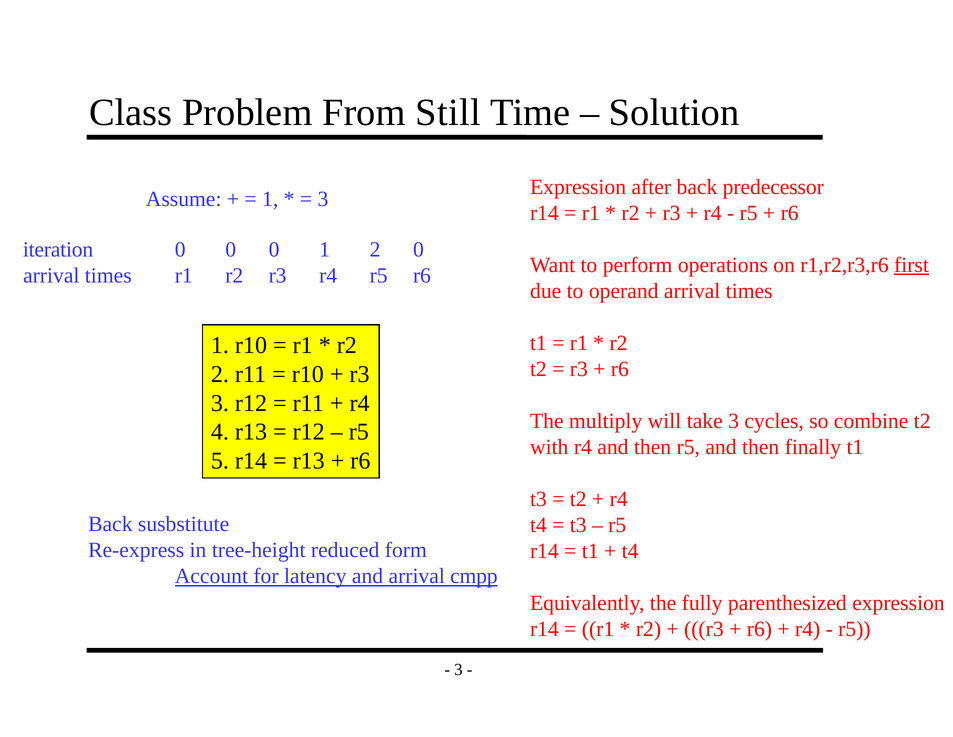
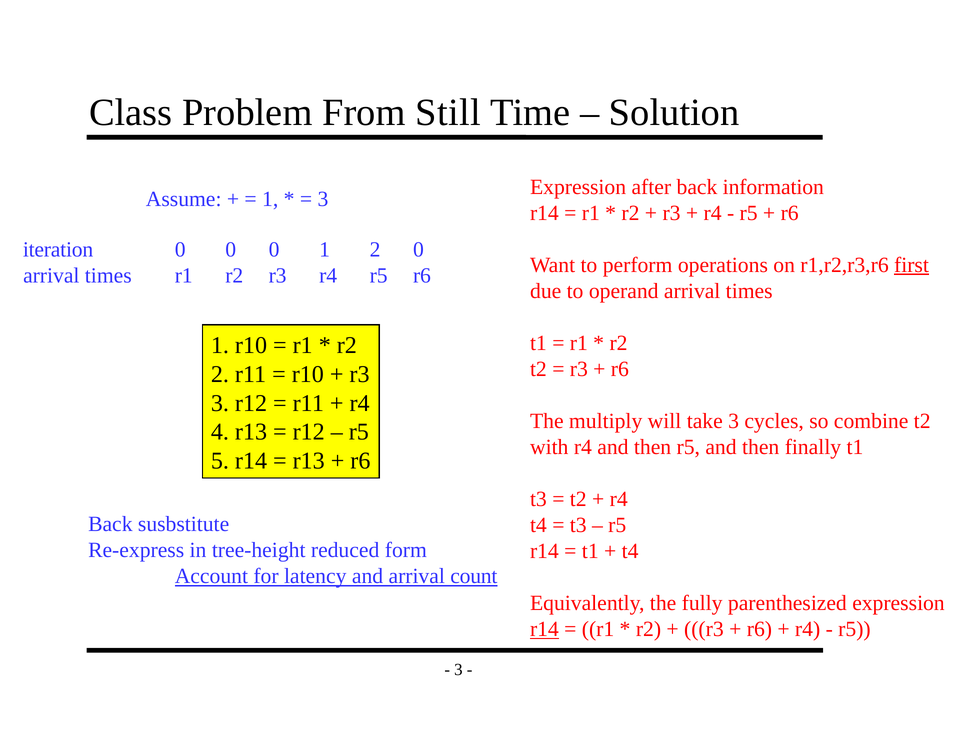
predecessor: predecessor -> information (773, 187)
cmpp: cmpp -> count (474, 576)
r14 underline: none -> present (544, 629)
